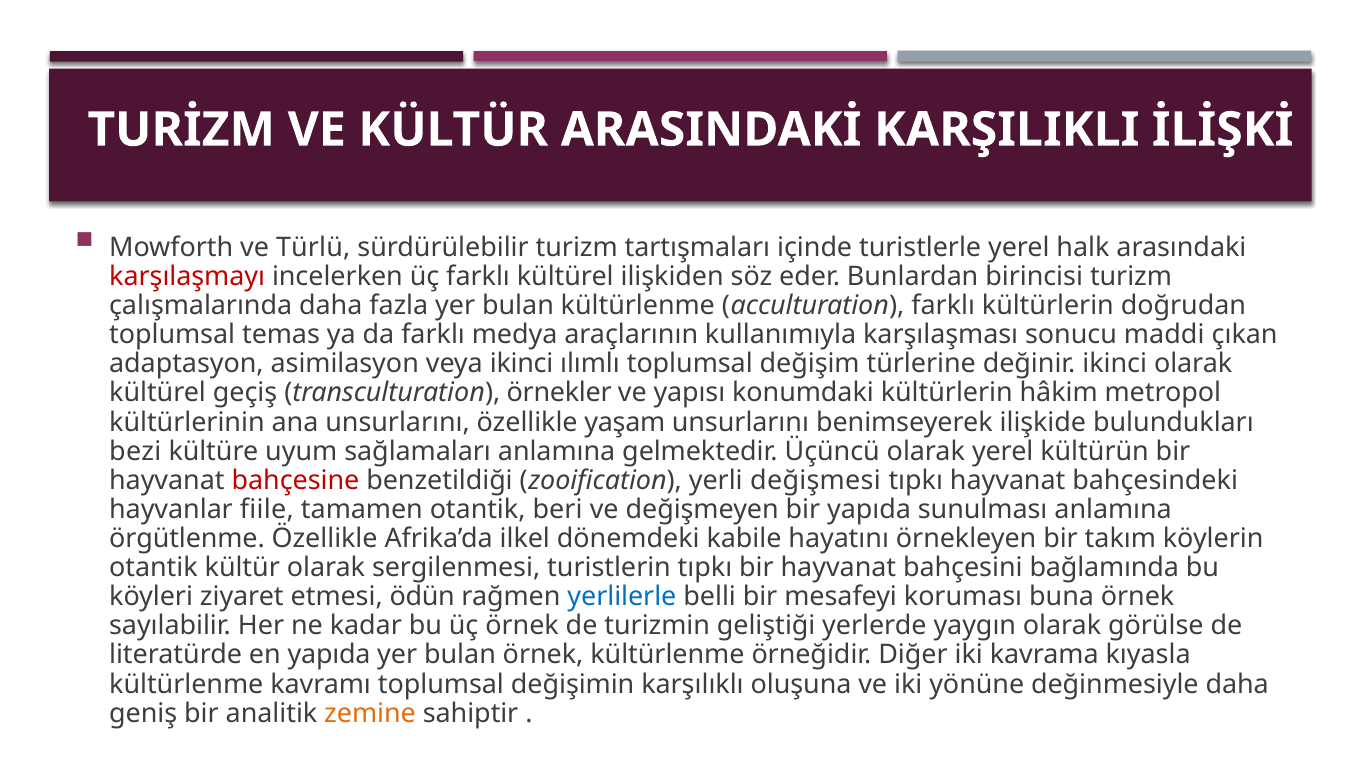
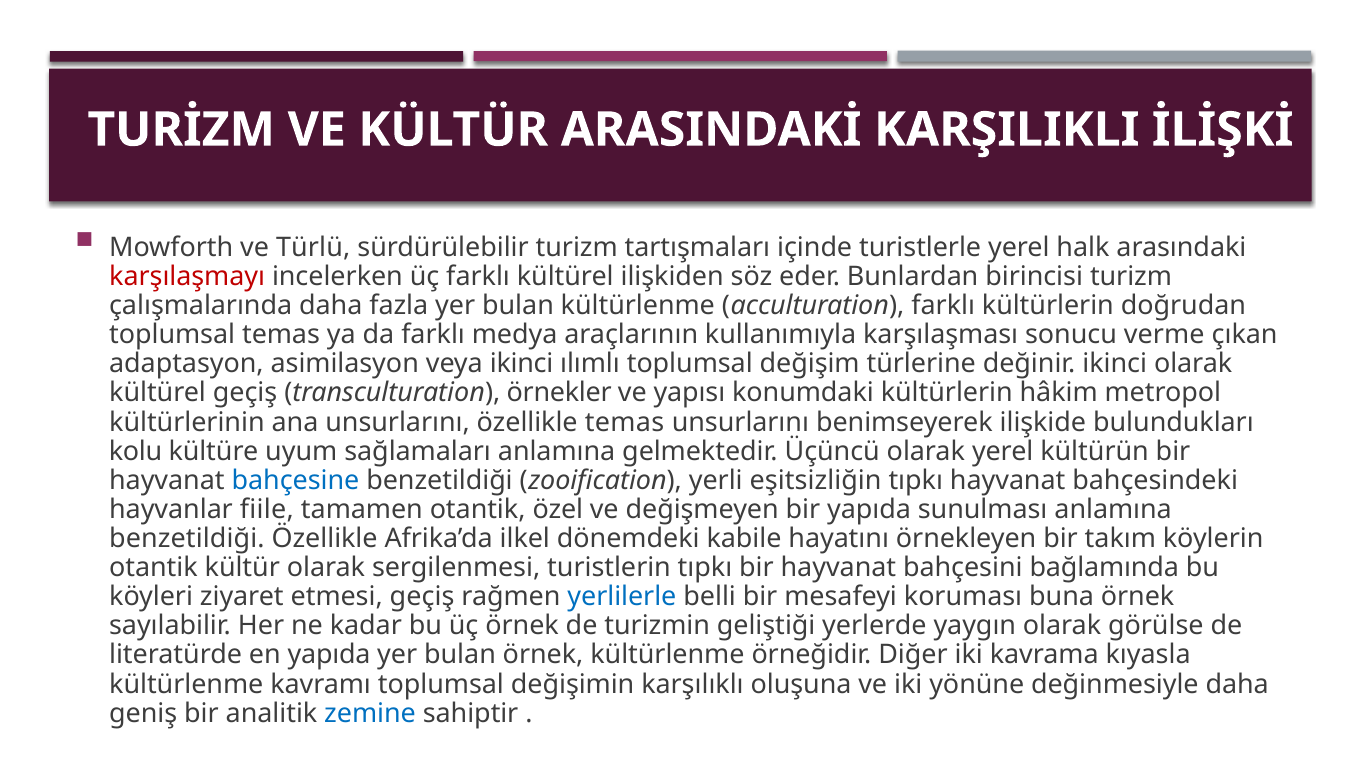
maddi: maddi -> verme (1164, 335)
özellikle yaşam: yaşam -> temas (625, 422)
bezi: bezi -> kolu (136, 451)
bahçesine colour: red -> blue (295, 480)
değişmesi: değişmesi -> eşitsizliğin (816, 480)
beri: beri -> özel (558, 509)
örgütlenme: örgütlenme -> benzetildiği (187, 538)
etmesi ödün: ödün -> geçiş (422, 597)
zemine colour: orange -> blue (370, 713)
